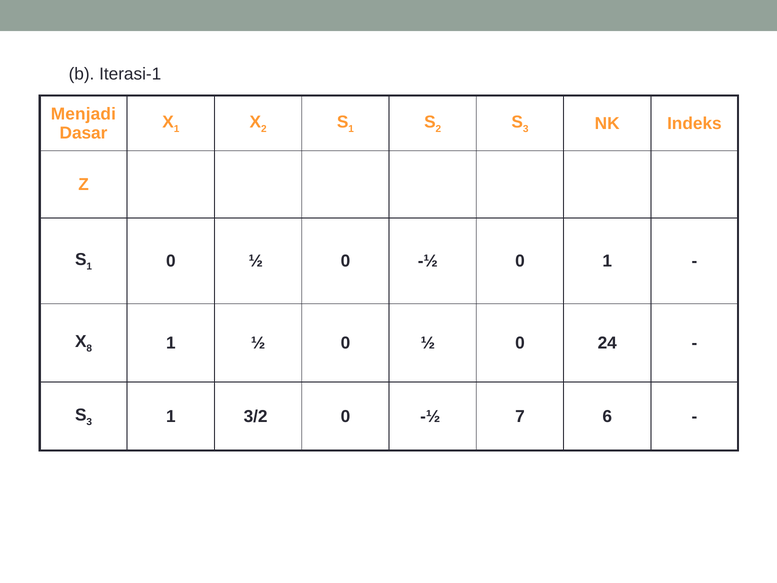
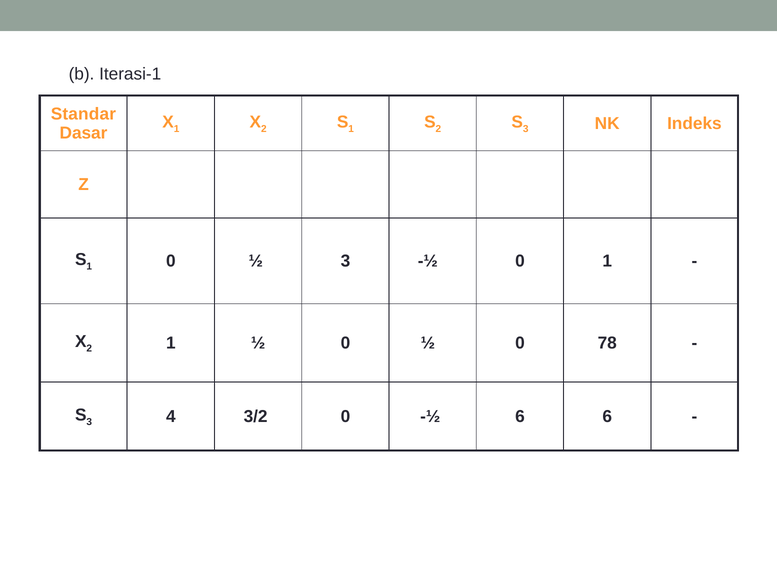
Menjadi: Menjadi -> Standar (83, 114)
1 0 ½ 0: 0 -> 3 (345, 261)
8: 8 -> 2 (89, 348)
24: 24 -> 78 (607, 343)
1: 1 -> 4 (171, 416)
½ 7: 7 -> 6 (520, 416)
